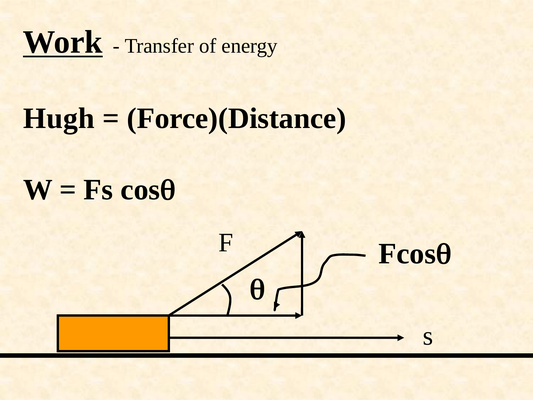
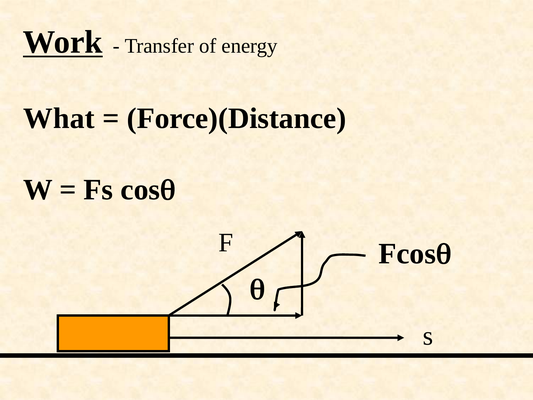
Hugh: Hugh -> What (59, 118)
